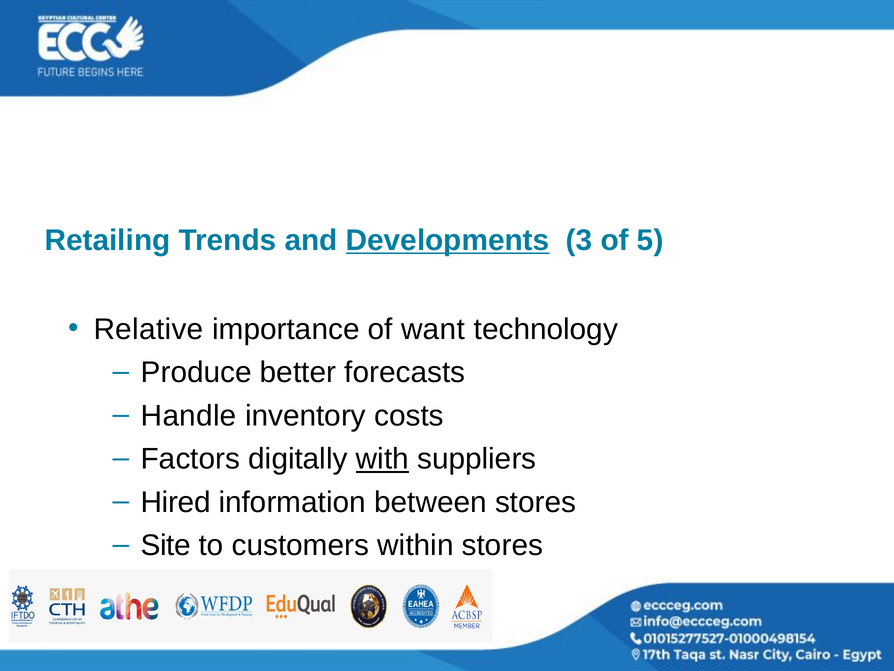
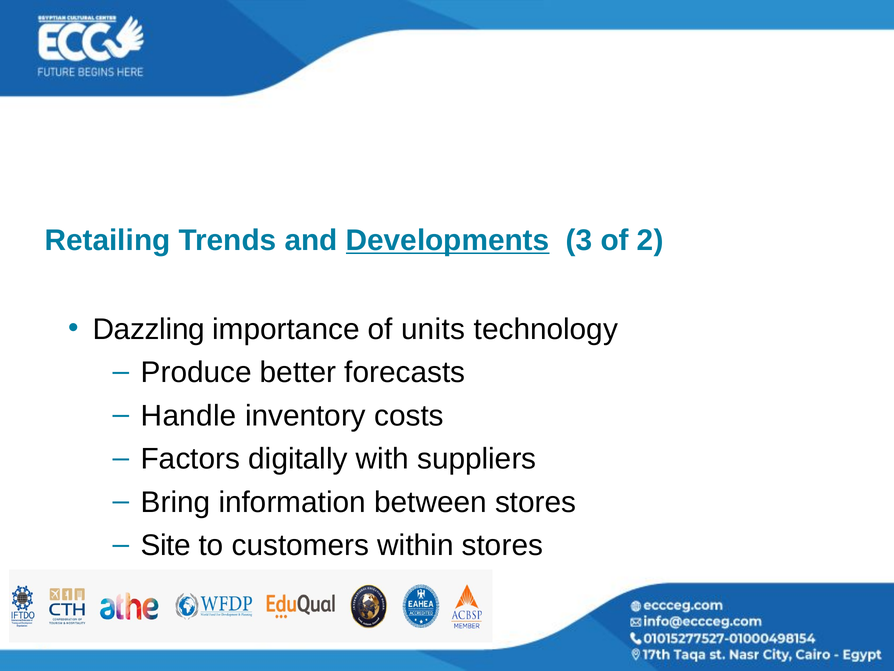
5: 5 -> 2 (650, 240)
Relative: Relative -> Dazzling (149, 329)
want: want -> units (433, 329)
with underline: present -> none (382, 459)
Hired: Hired -> Bring (176, 502)
